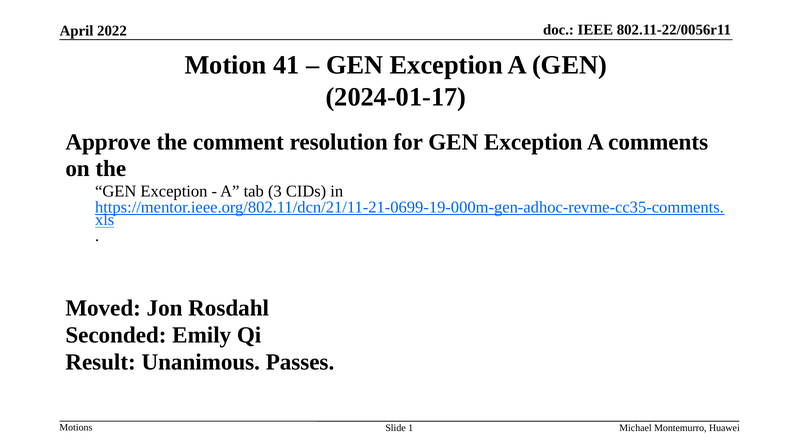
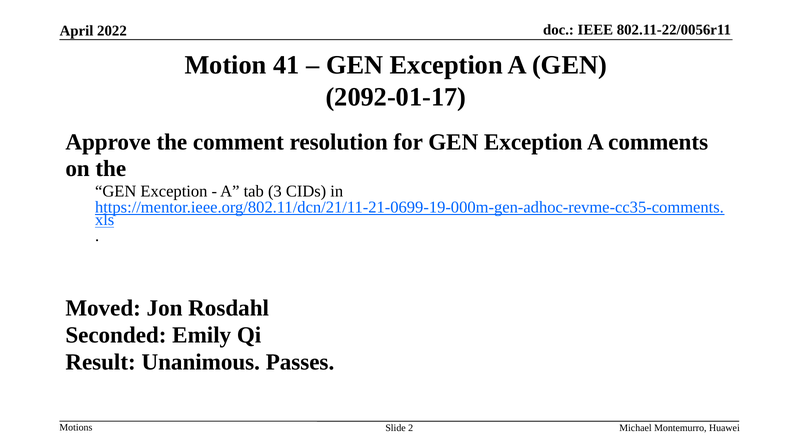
2024-01-17: 2024-01-17 -> 2092-01-17 (396, 97)
1: 1 -> 2 (411, 427)
